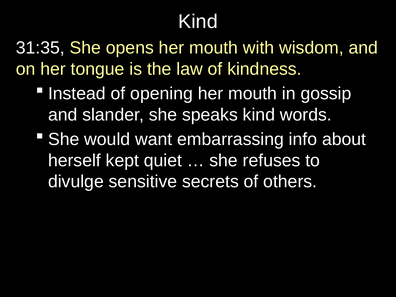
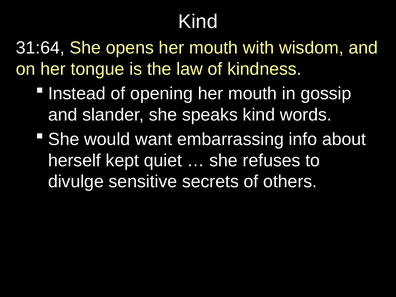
31:35: 31:35 -> 31:64 (40, 48)
